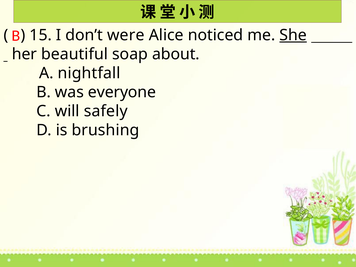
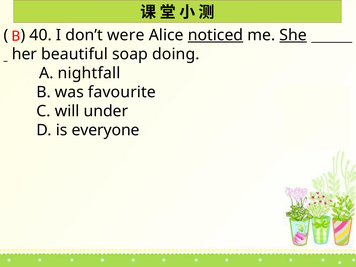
15: 15 -> 40 (41, 35)
noticed underline: none -> present (215, 35)
about: about -> doing (176, 54)
everyone: everyone -> favourite (122, 92)
safely: safely -> under (106, 111)
brushing: brushing -> everyone (106, 130)
